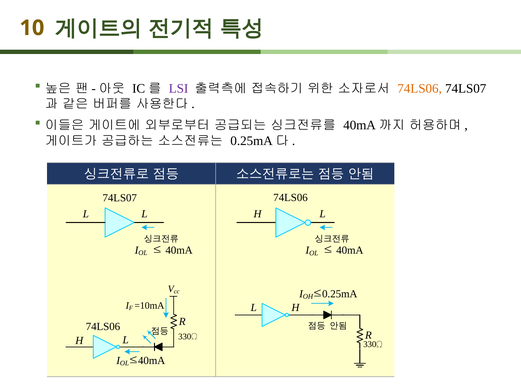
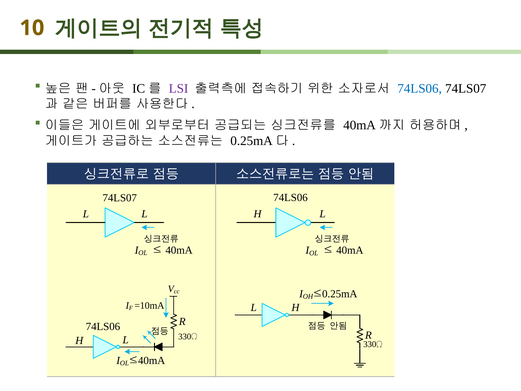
74LS06 colour: orange -> blue (420, 88)
